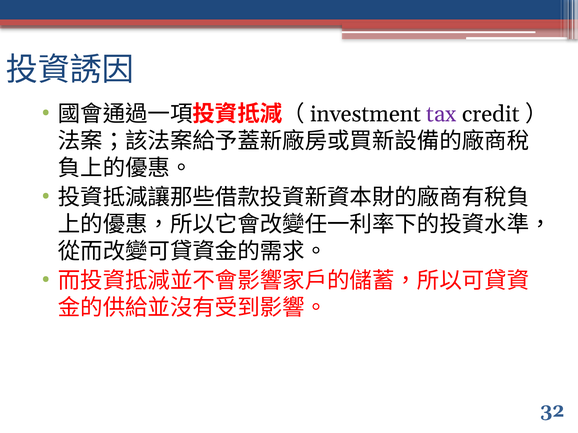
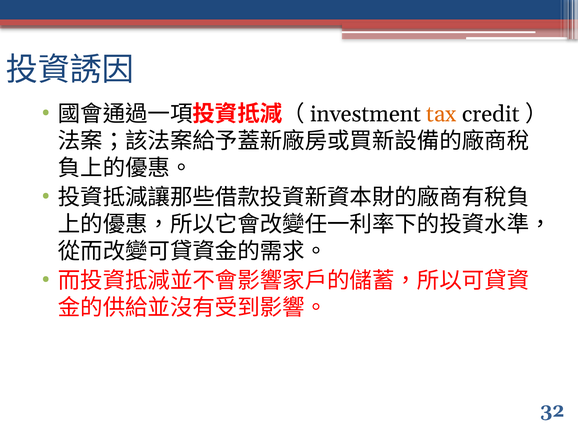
tax colour: purple -> orange (441, 114)
